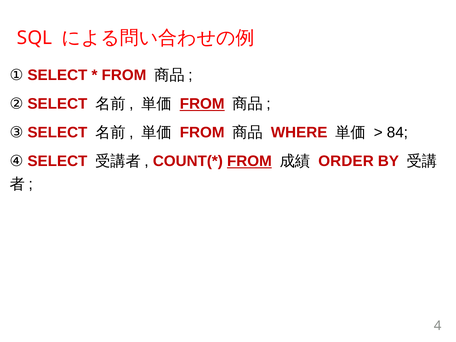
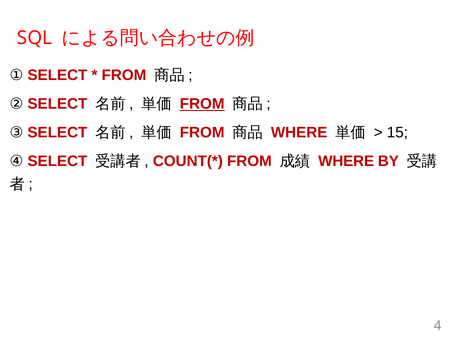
84: 84 -> 15 (397, 133)
FROM underline: present -> none (249, 161)
ORDER: ORDER -> WHERE (346, 161)
